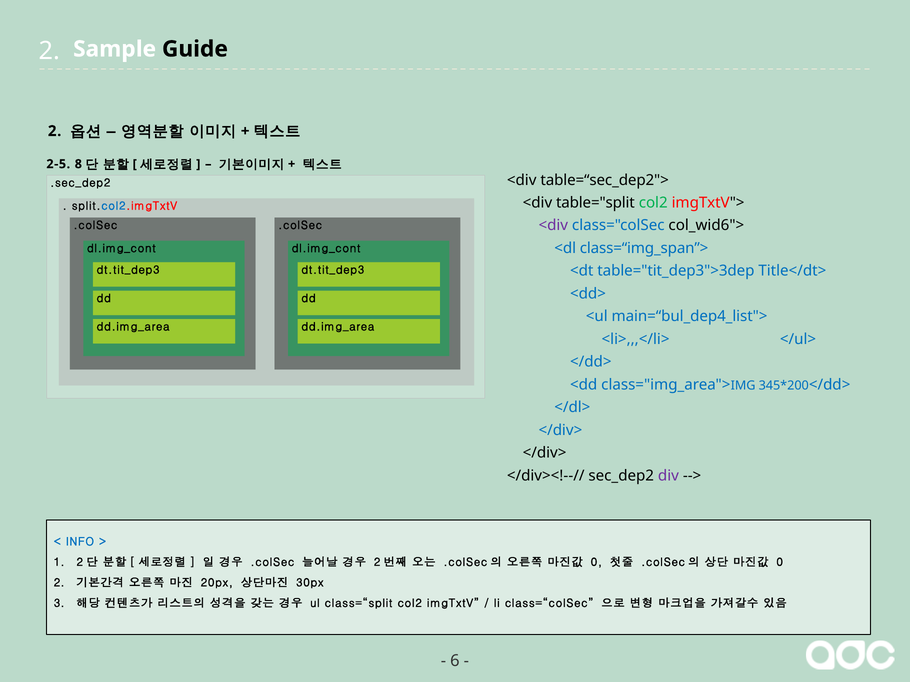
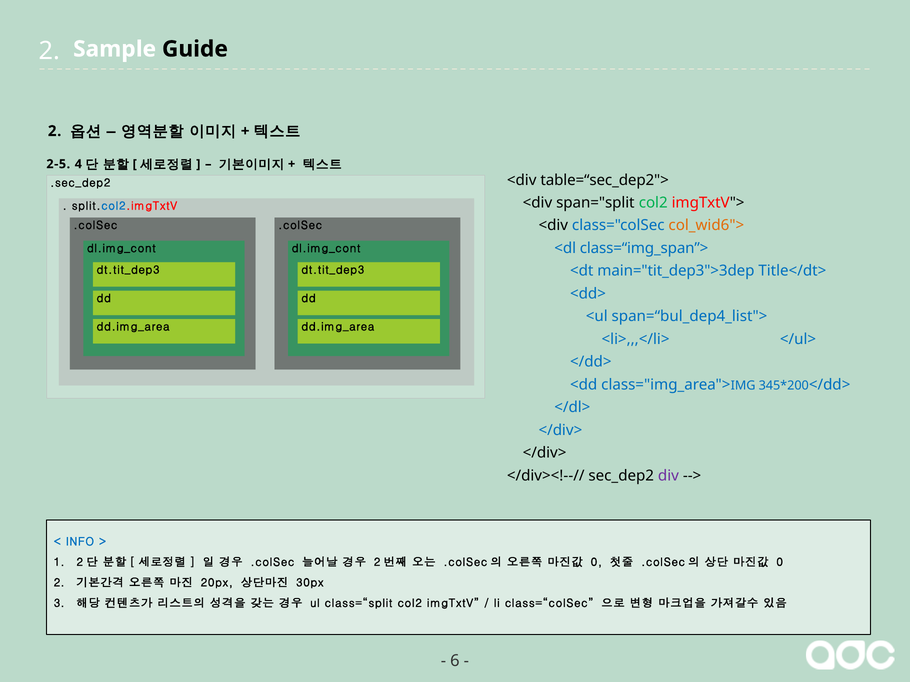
8: 8 -> 4 (78, 164)
table="split: table="split -> span="split (595, 203)
<div colour: purple -> black (553, 226)
col_wid6"> colour: black -> orange (706, 226)
table="tit_dep3">3dep: table="tit_dep3">3dep -> main="tit_dep3">3dep (676, 271)
main=“bul_dep4_list">: main=“bul_dep4_list"> -> span=“bul_dep4_list"> (689, 317)
